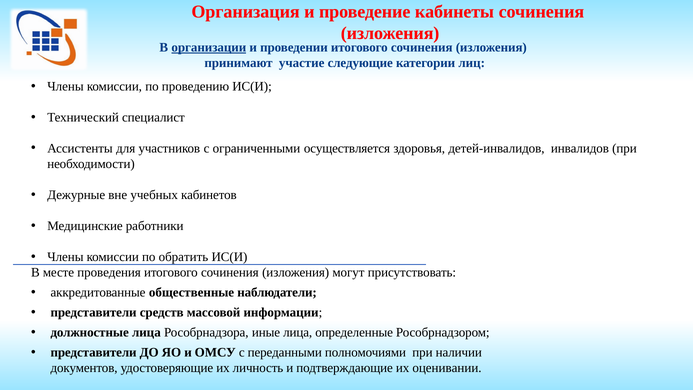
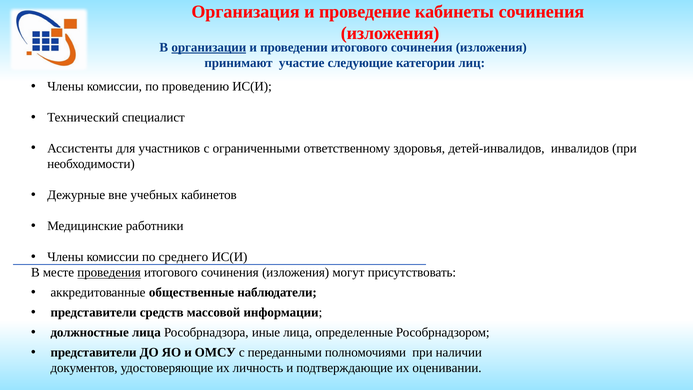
осуществляется: осуществляется -> ответственному (347, 148)
обратить: обратить -> среднего (183, 257)
проведения underline: none -> present (109, 273)
